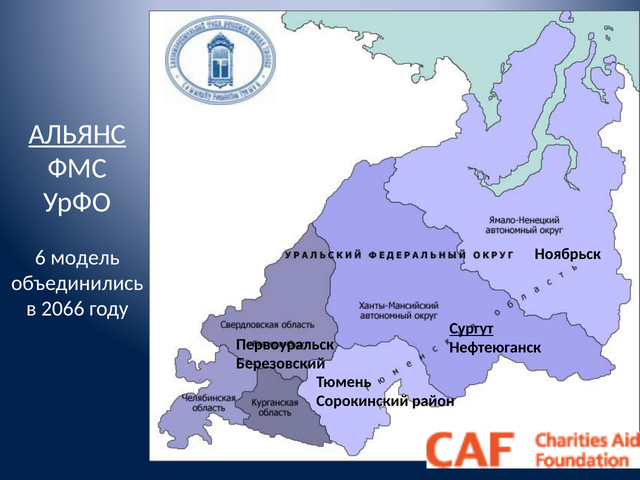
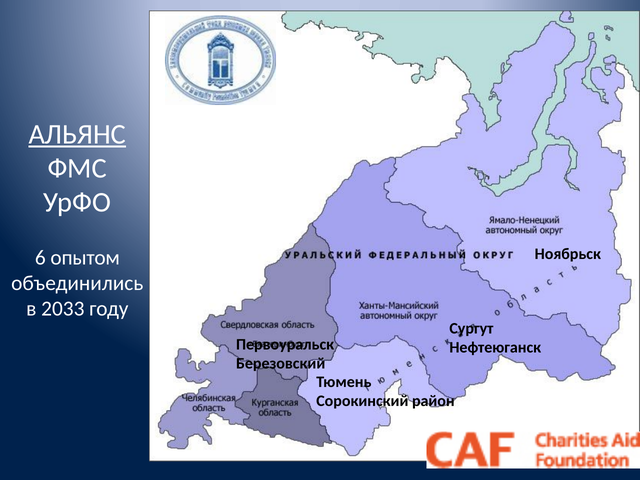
модель: модель -> опытом (85, 257)
2066: 2066 -> 2033 (63, 309)
Сургут underline: present -> none (471, 329)
